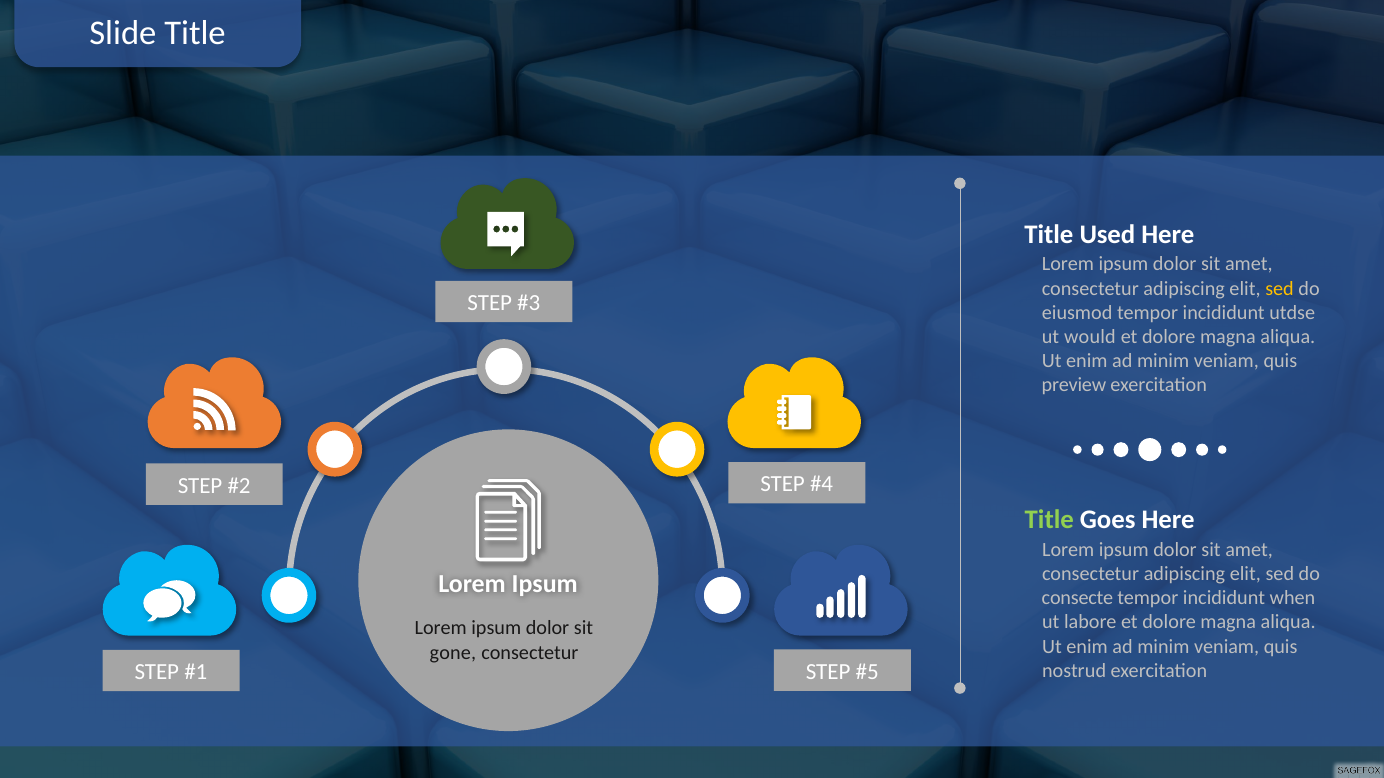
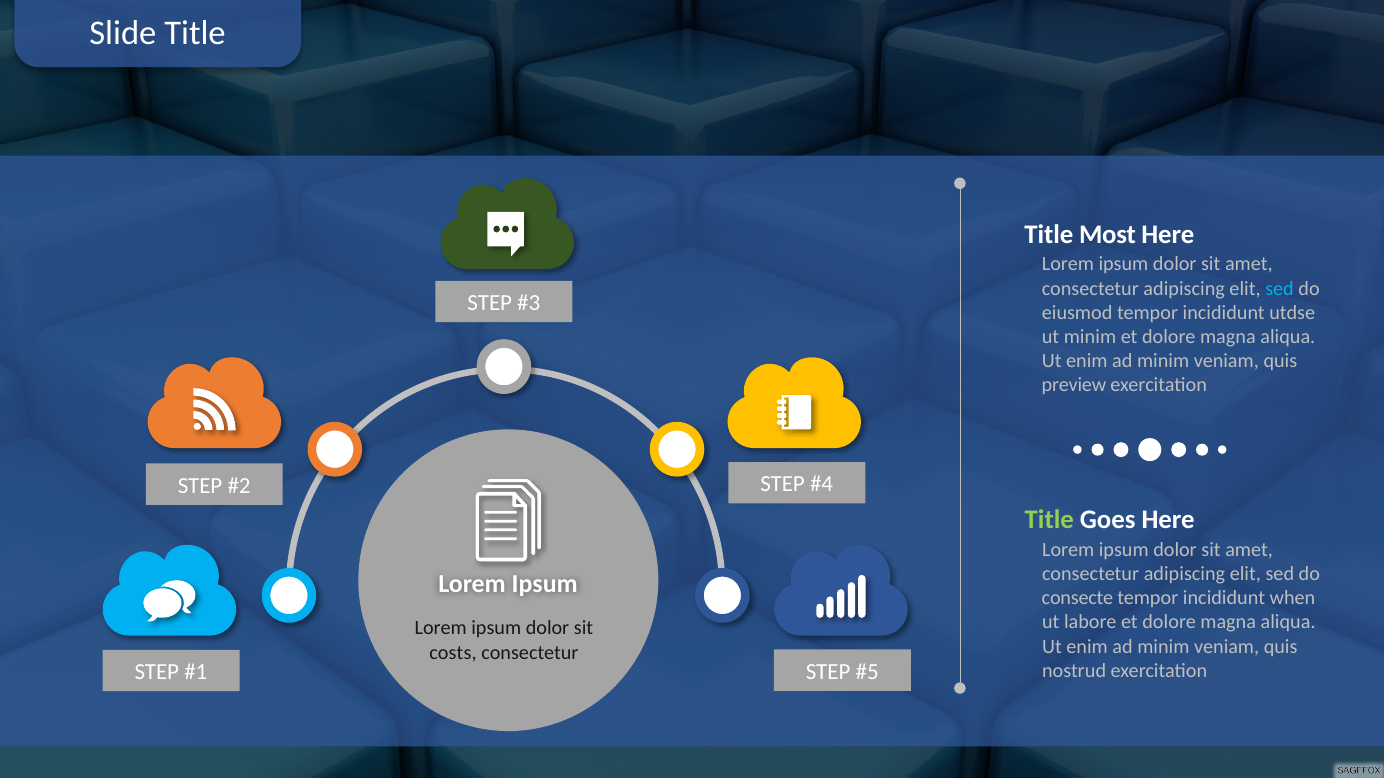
Used: Used -> Most (1107, 234)
sed colour: yellow -> light blue (1280, 289)
ut would: would -> minim (1090, 337)
gone: gone -> costs (453, 653)
